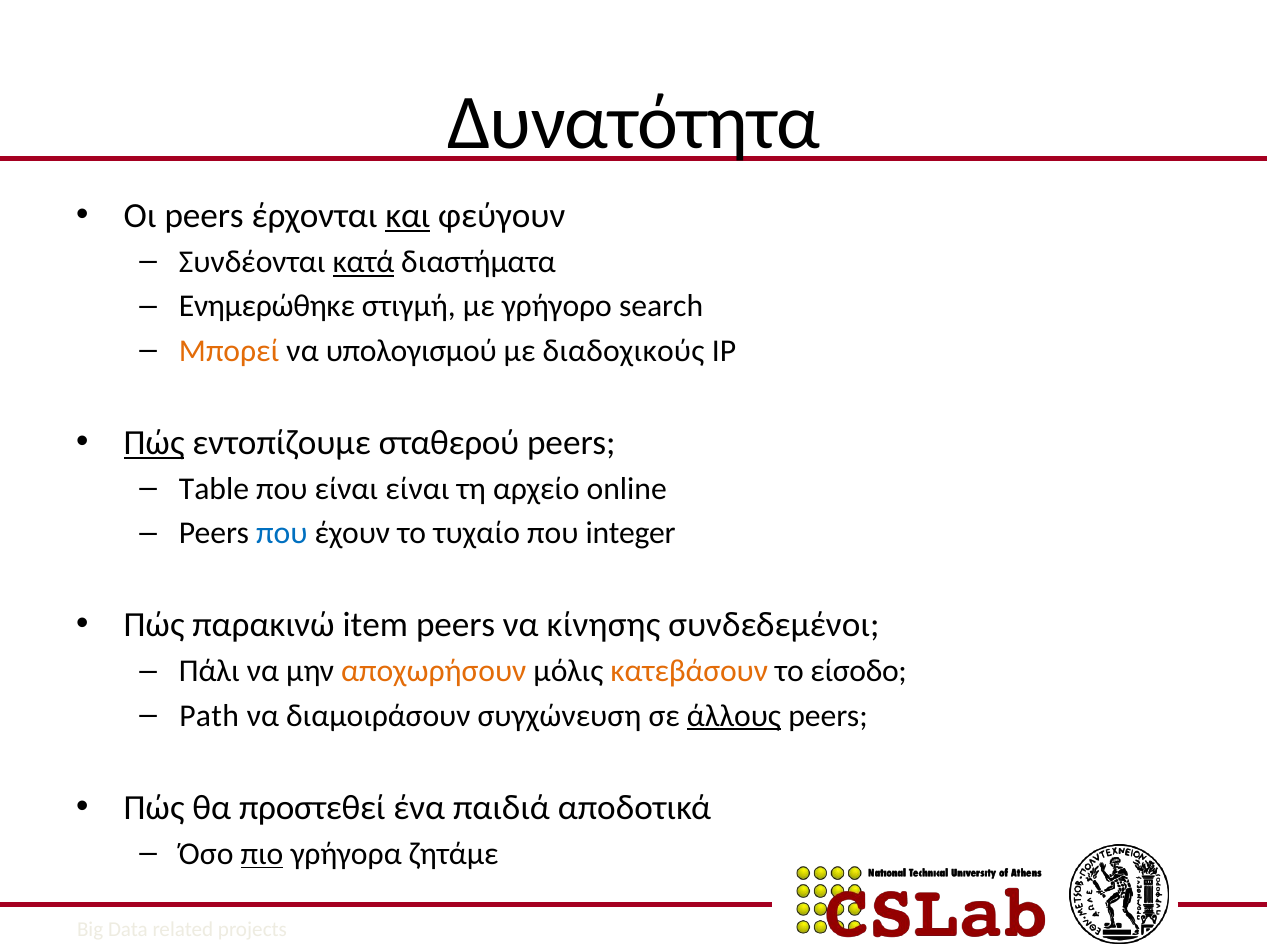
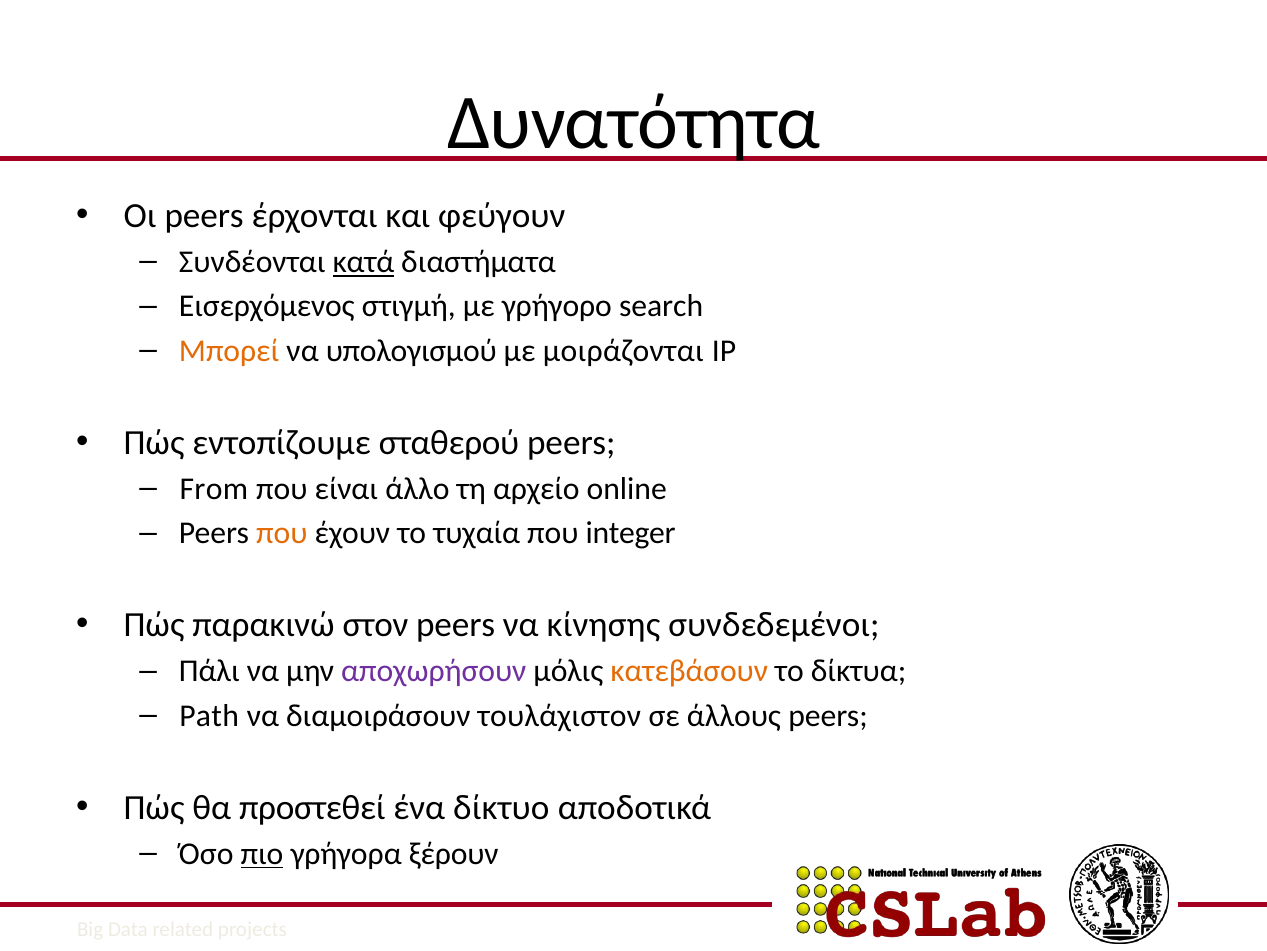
και underline: present -> none (408, 216)
Ενημερώθηκε: Ενημερώθηκε -> Εισερχόμενος (267, 306)
διαδοχικούς: διαδοχικούς -> μοιράζονται (623, 351)
Πώς underline: present -> none (154, 442)
Table: Table -> From (214, 489)
είναι είναι: είναι -> άλλο (417, 489)
που colour: blue -> orange (282, 533)
τυχαίο: τυχαίο -> τυχαία (477, 533)
item: item -> στον (375, 625)
αποχωρήσουν colour: orange -> purple (434, 671)
είσοδο: είσοδο -> δίκτυα (859, 671)
συγχώνευση: συγχώνευση -> τουλάχιστον (559, 715)
άλλους underline: present -> none (734, 715)
παιδιά: παιδιά -> δίκτυο (501, 807)
ζητάμε: ζητάμε -> ξέρουν (454, 853)
